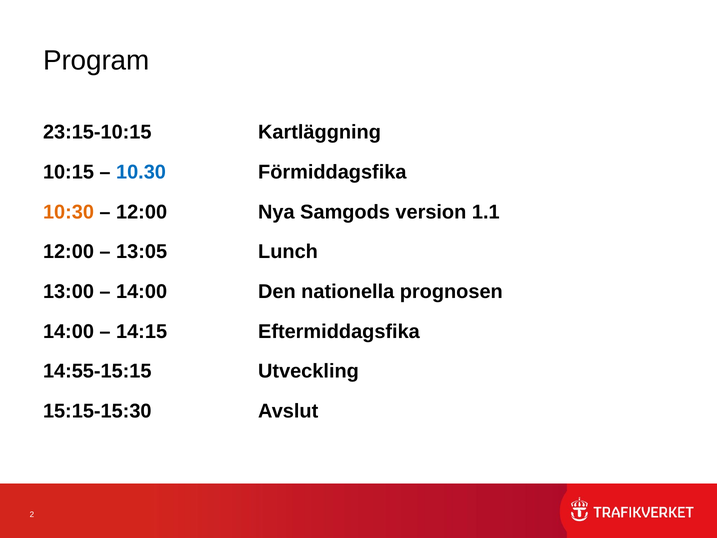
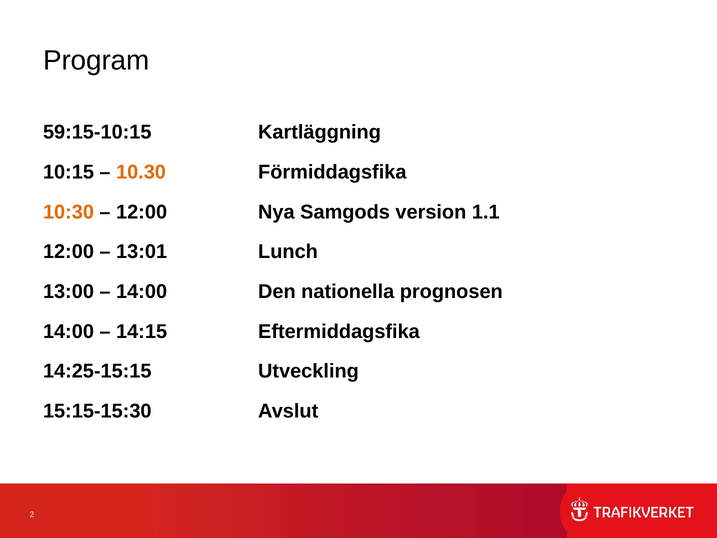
23:15-10:15: 23:15-10:15 -> 59:15-10:15 (97, 132)
10.30 colour: blue -> orange (141, 172)
13:05: 13:05 -> 13:01 (142, 252)
14:55-15:15: 14:55-15:15 -> 14:25-15:15 (97, 371)
